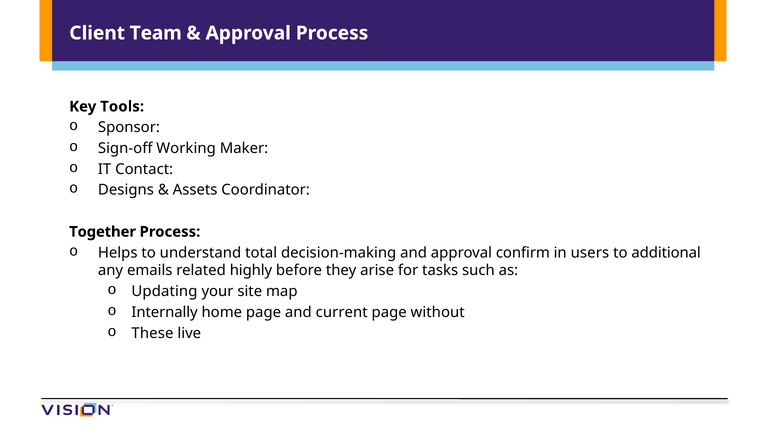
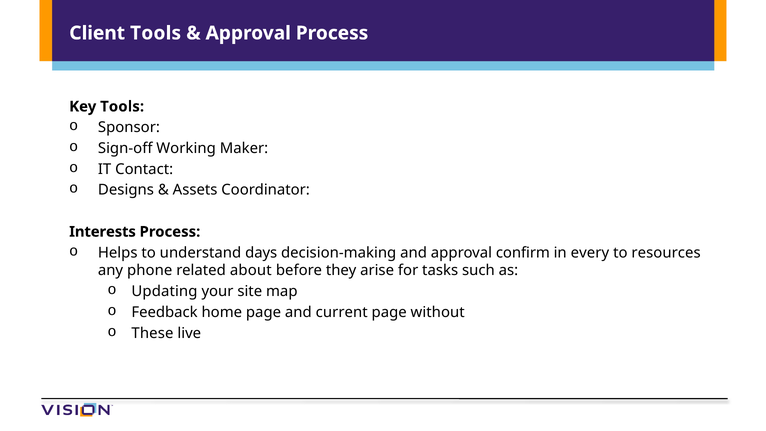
Client Team: Team -> Tools (156, 33)
Together: Together -> Interests (103, 232)
total: total -> days (261, 253)
users: users -> every (590, 253)
additional: additional -> resources (666, 253)
emails: emails -> phone (150, 270)
highly: highly -> about (251, 270)
Internally: Internally -> Feedback (165, 312)
